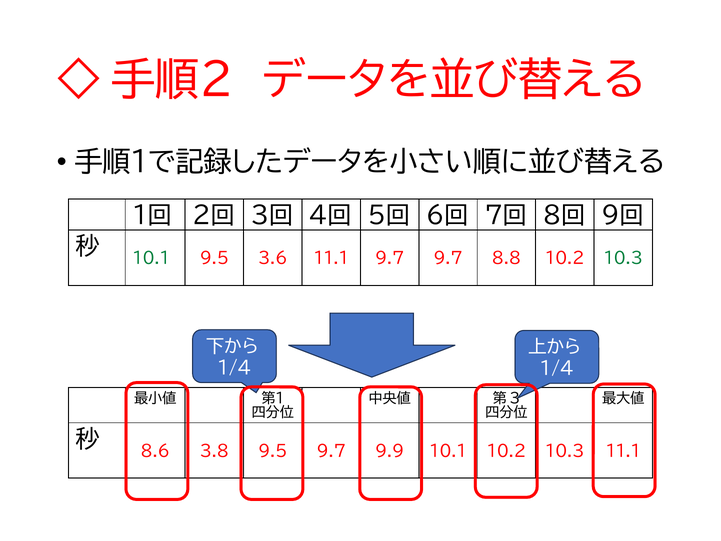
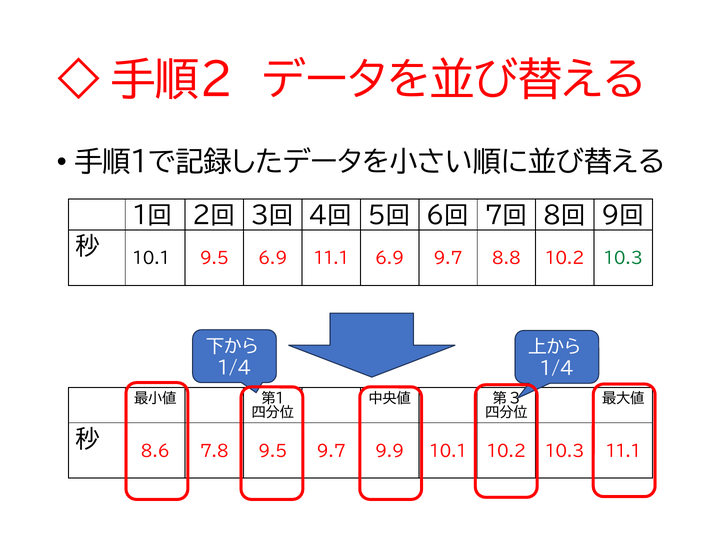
10.1 colour: green -> black (151, 259)
9.5 3.6: 3.6 -> 6.9 (273, 259)
11.1 9.7: 9.7 -> 6.9 (390, 259)
3.8: 3.8 -> 7.8 (214, 451)
